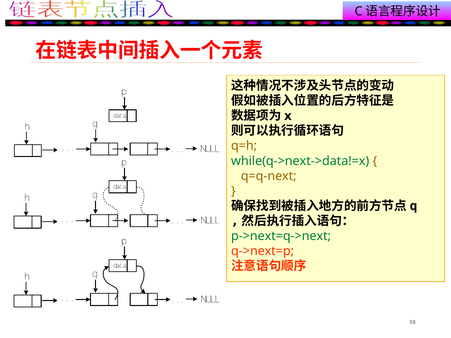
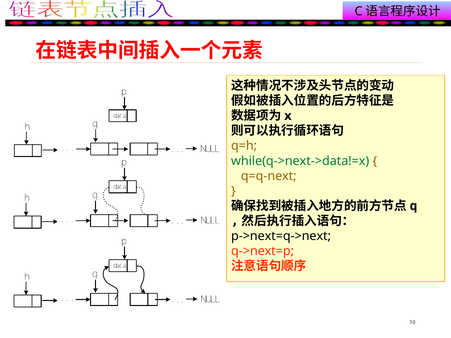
p->next=q->next colour: green -> black (281, 236)
